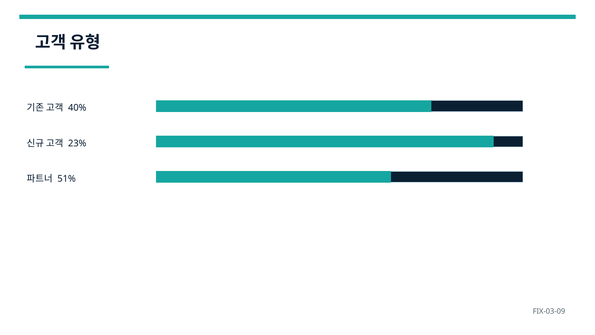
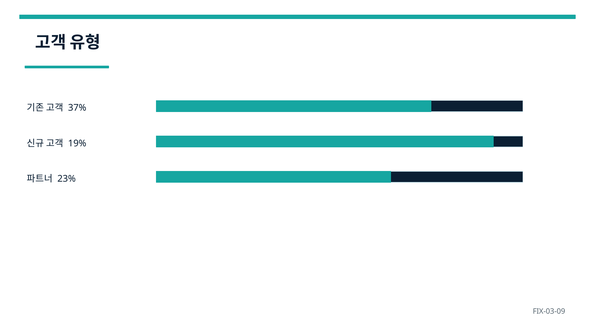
40%: 40% -> 37% (77, 108)
23%: 23% -> 19% (77, 143)
51%: 51% -> 23% (67, 178)
